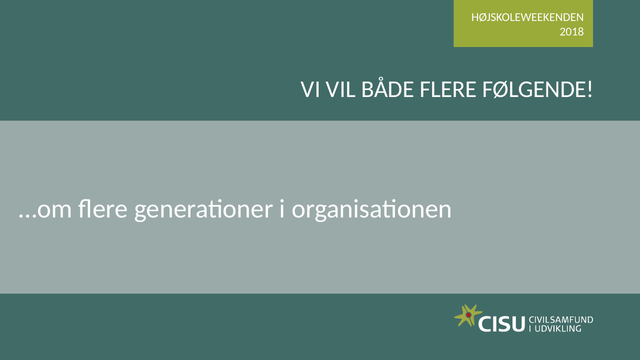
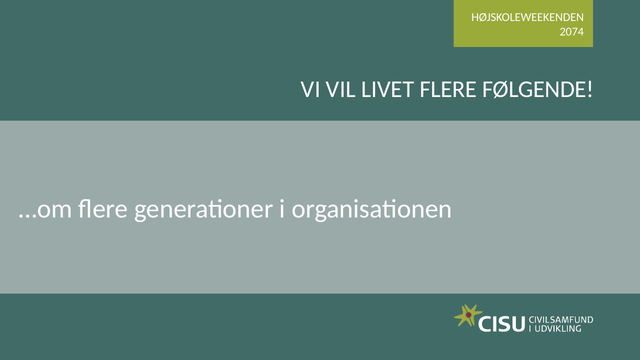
2018: 2018 -> 2074 (572, 32)
BÅDE: BÅDE -> LIVET (388, 90)
